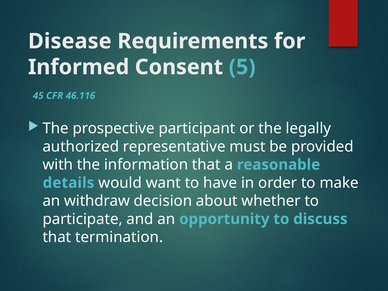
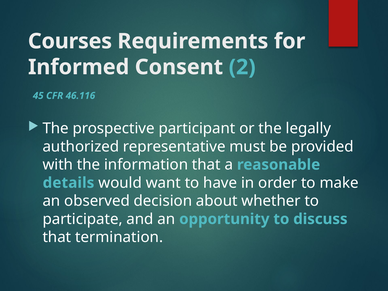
Disease: Disease -> Courses (70, 41)
5: 5 -> 2 (242, 67)
withdraw: withdraw -> observed (97, 201)
